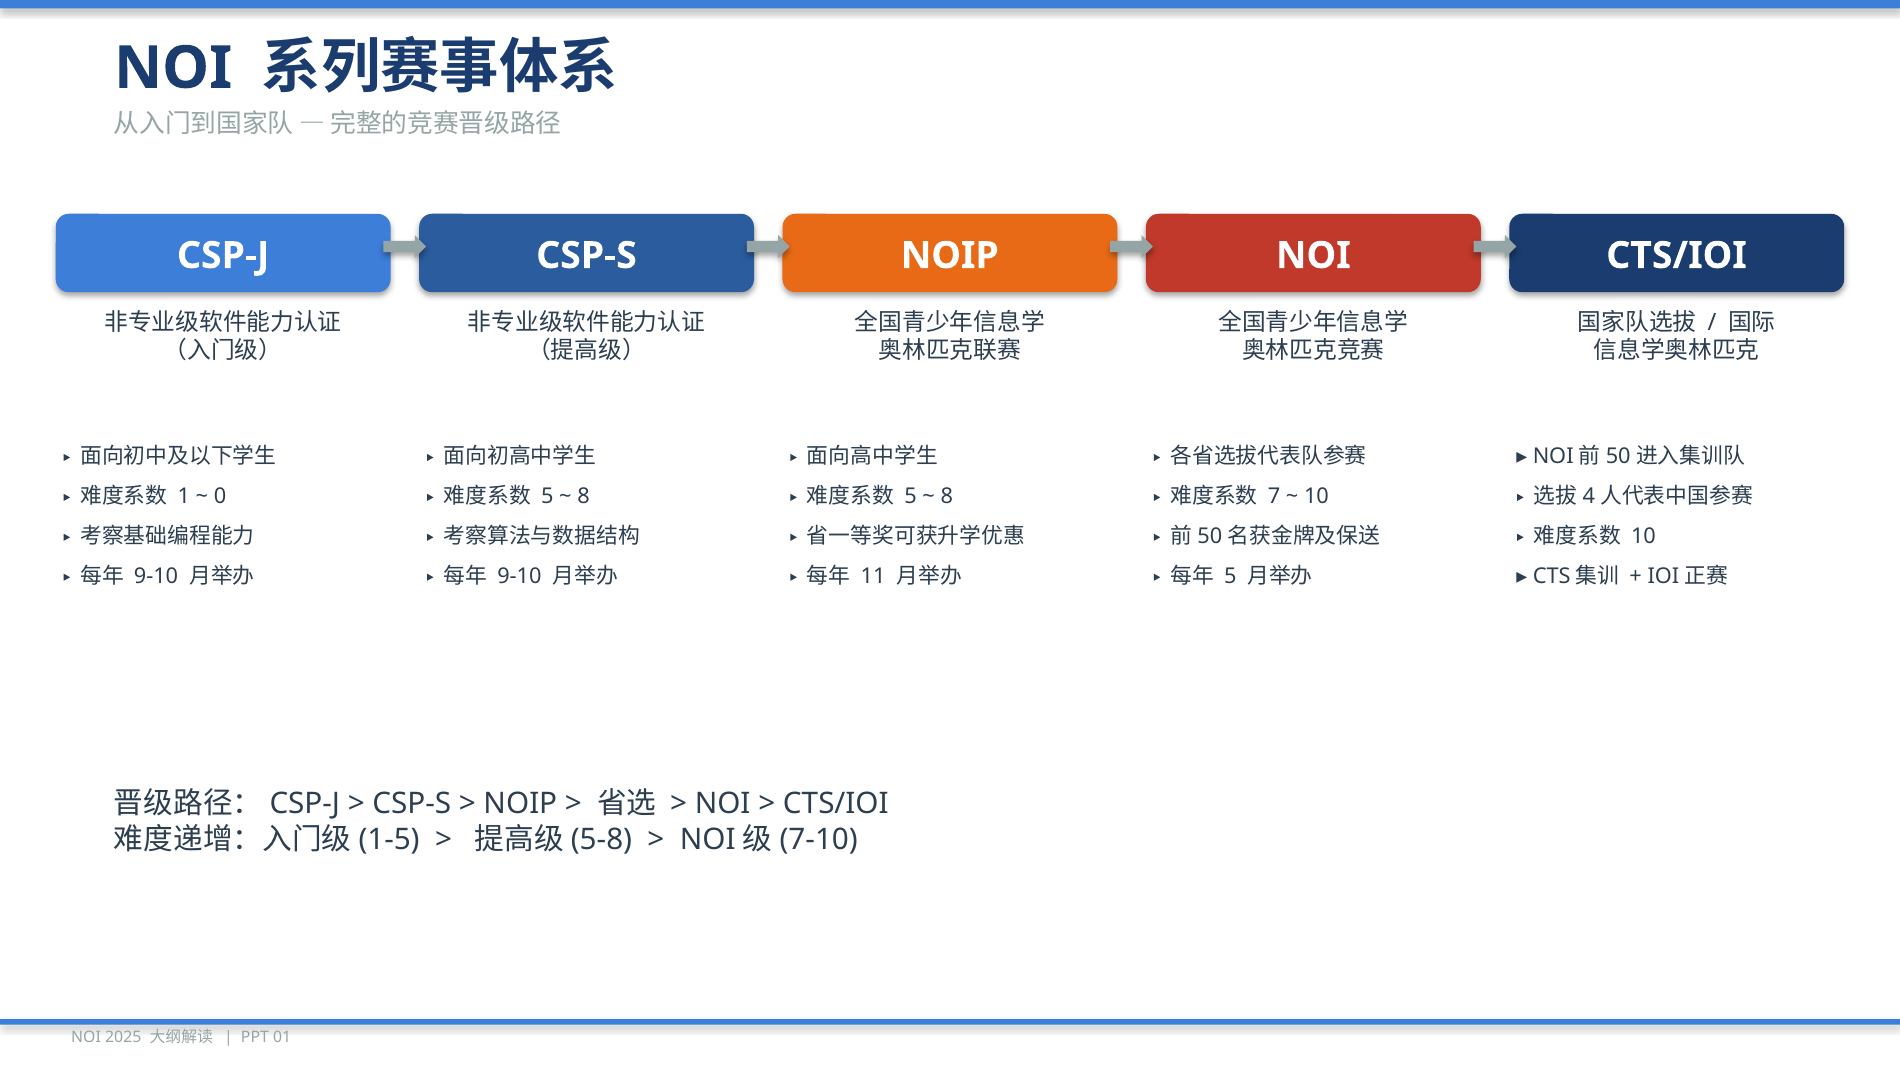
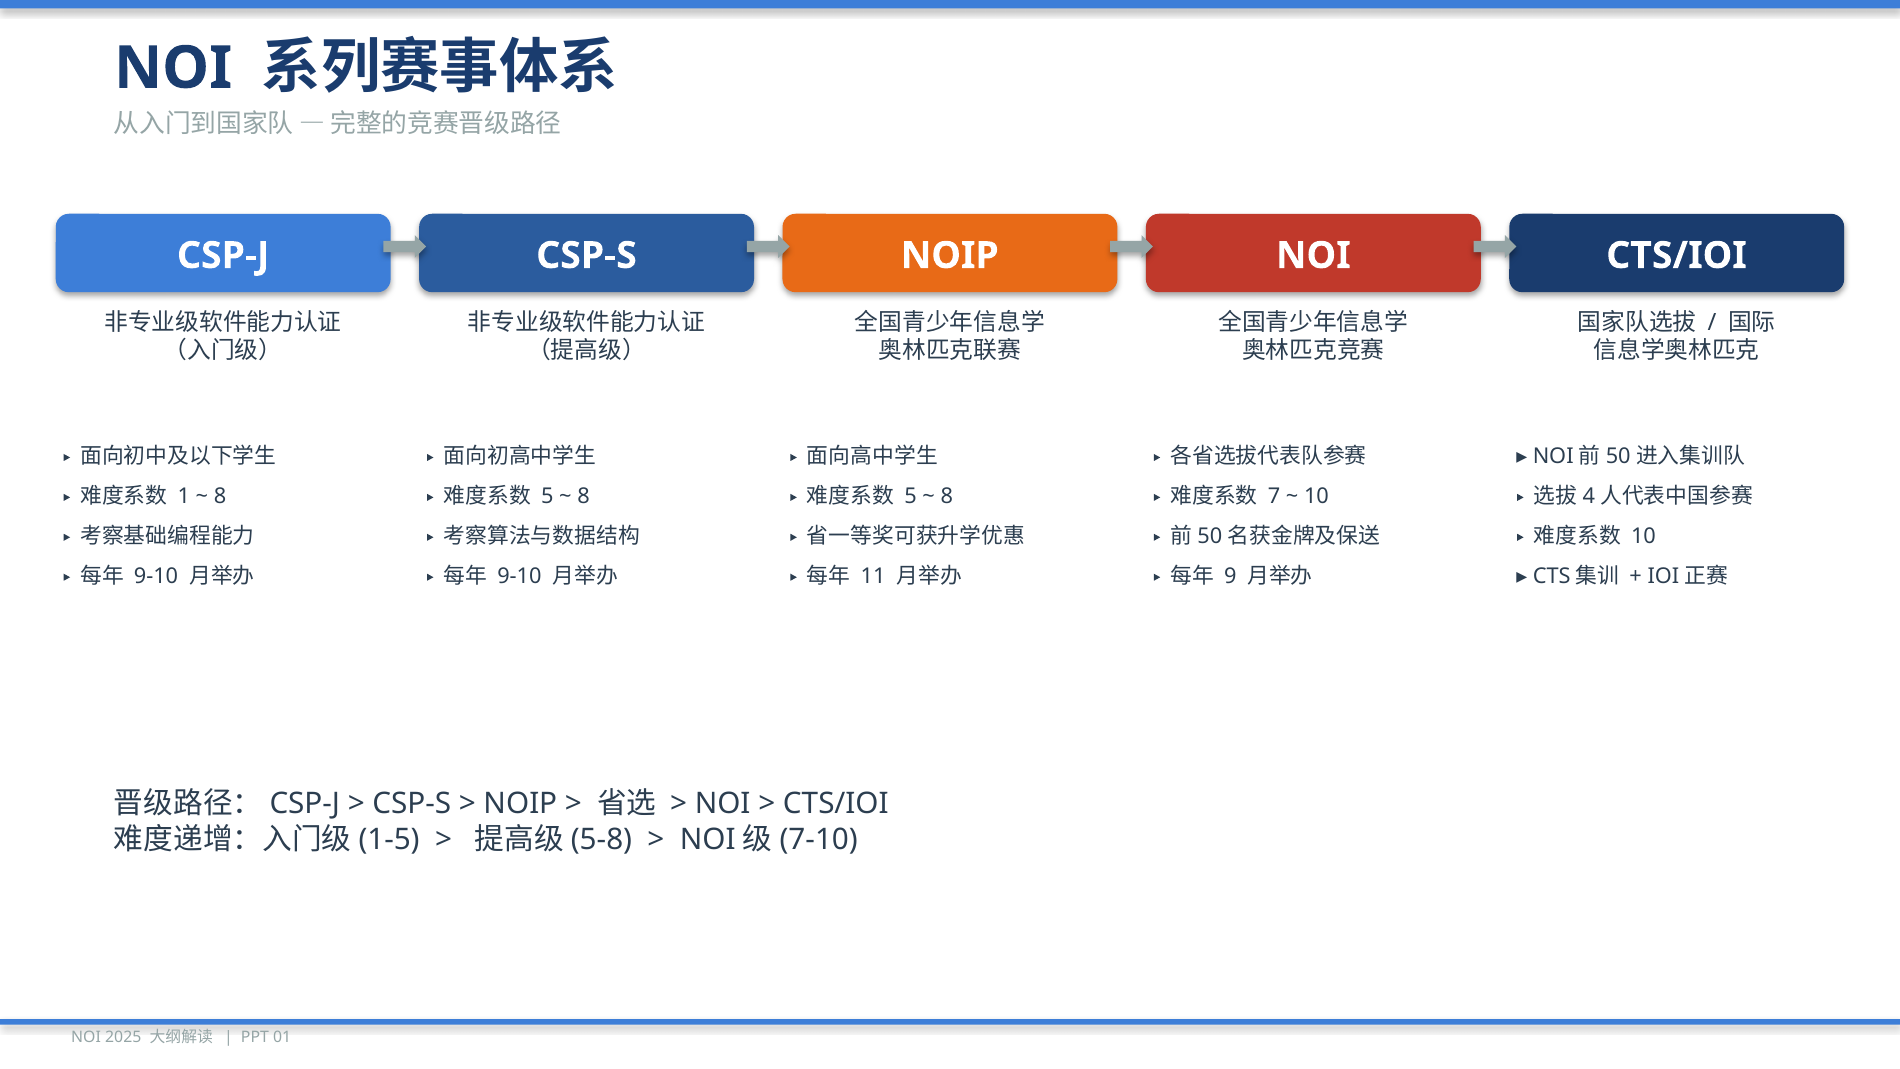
0: 0 -> 8 (220, 496)
5: 5 -> 9 (1230, 576)
